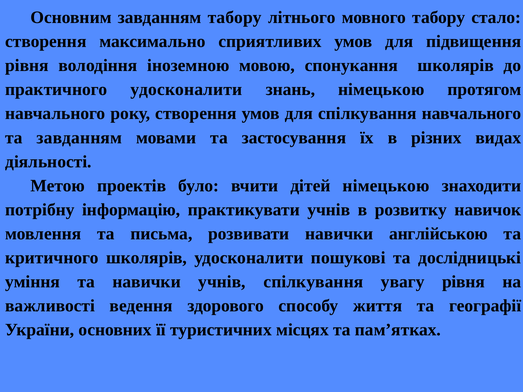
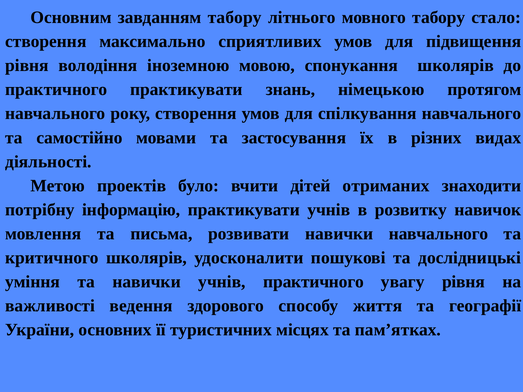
практичного удосконалити: удосконалити -> практикувати (186, 90)
та завданням: завданням -> самостійно (80, 138)
дітей німецькою: німецькою -> отриманих (386, 186)
навички англійською: англійською -> навчального (439, 234)
учнів спілкування: спілкування -> практичного (314, 282)
